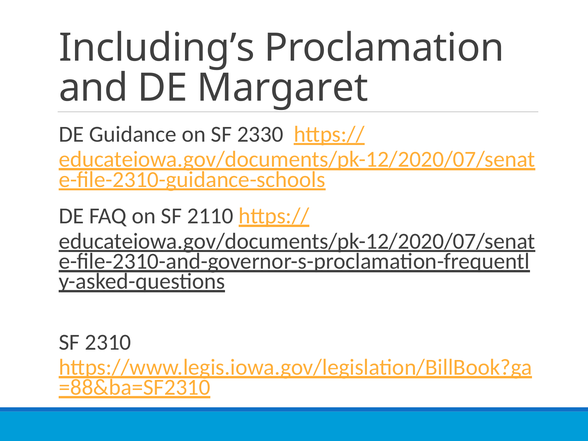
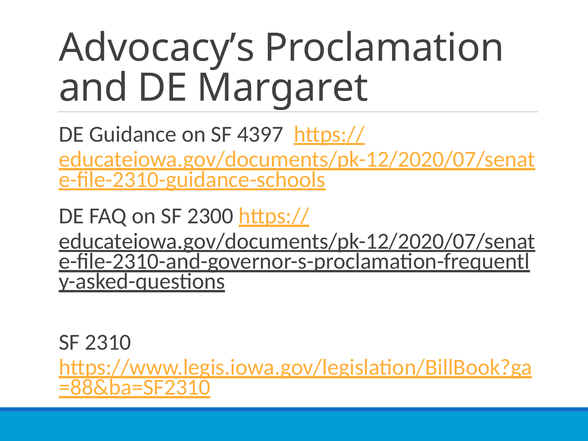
Including’s: Including’s -> Advocacy’s (157, 48)
2330: 2330 -> 4397 (260, 134)
2110: 2110 -> 2300 (210, 216)
